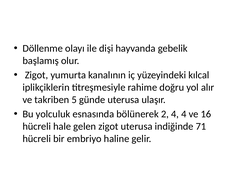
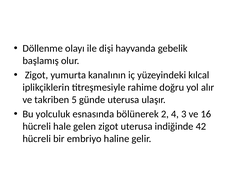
4 4: 4 -> 3 (184, 114)
71: 71 -> 42 (201, 127)
